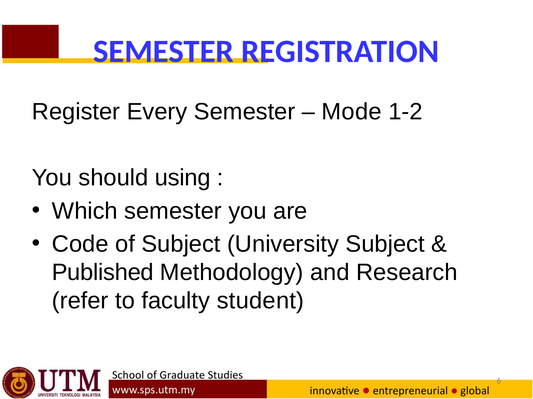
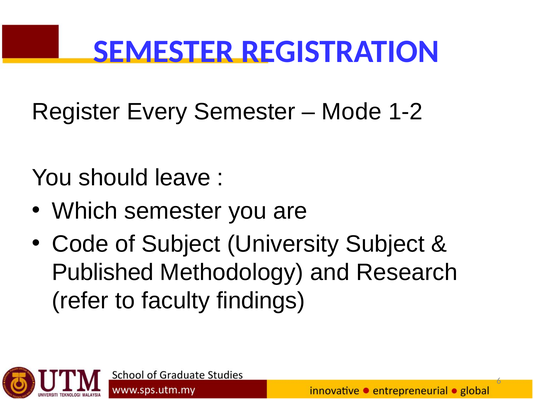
using: using -> leave (183, 178)
student: student -> findings (261, 301)
